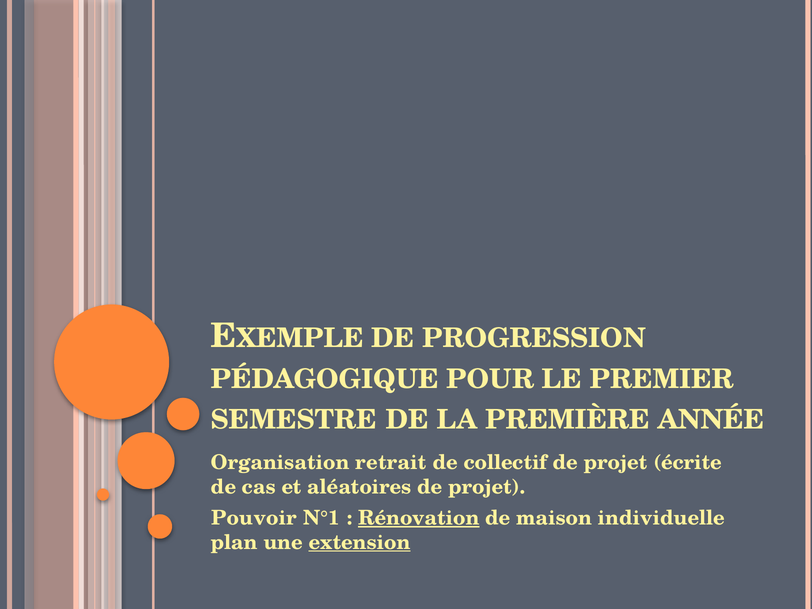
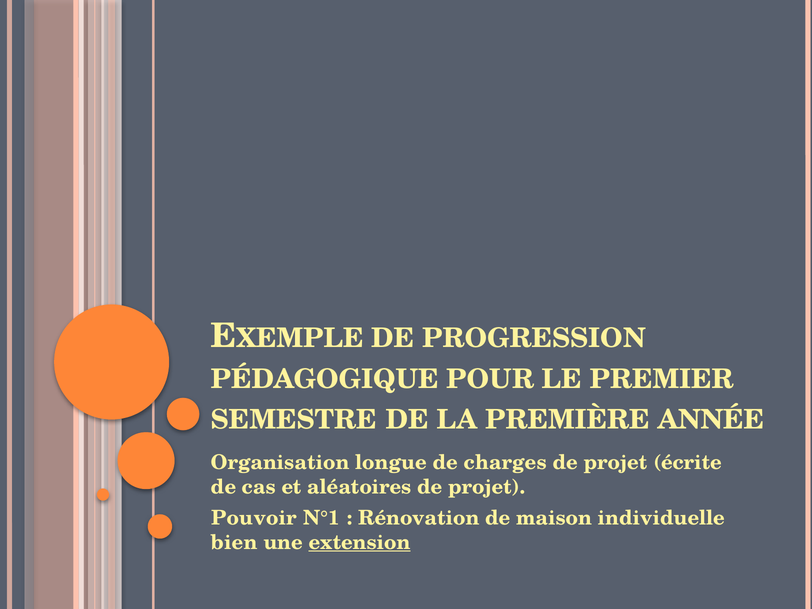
retrait: retrait -> longue (391, 463)
collectif: collectif -> charges (505, 463)
Rénovation underline: present -> none (419, 518)
plan: plan -> bien (234, 542)
